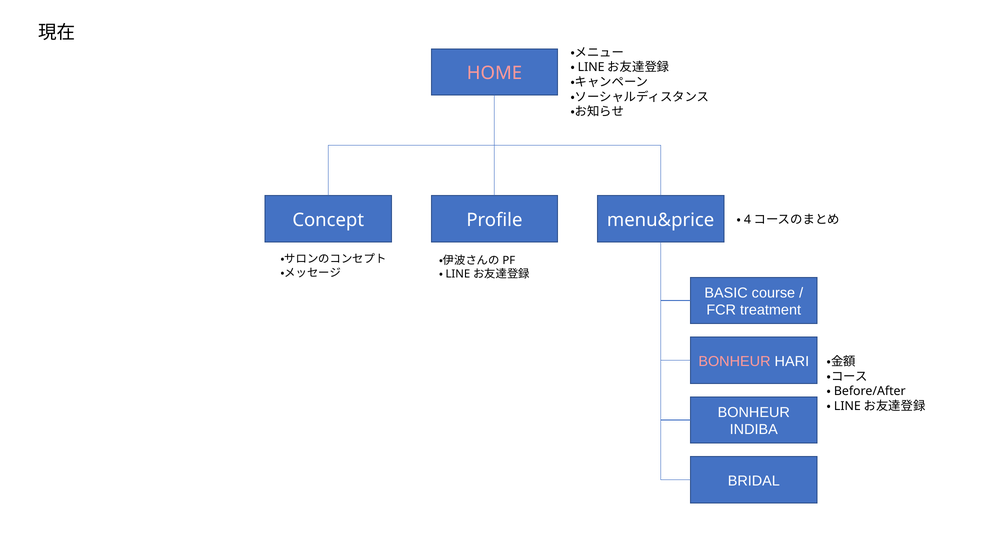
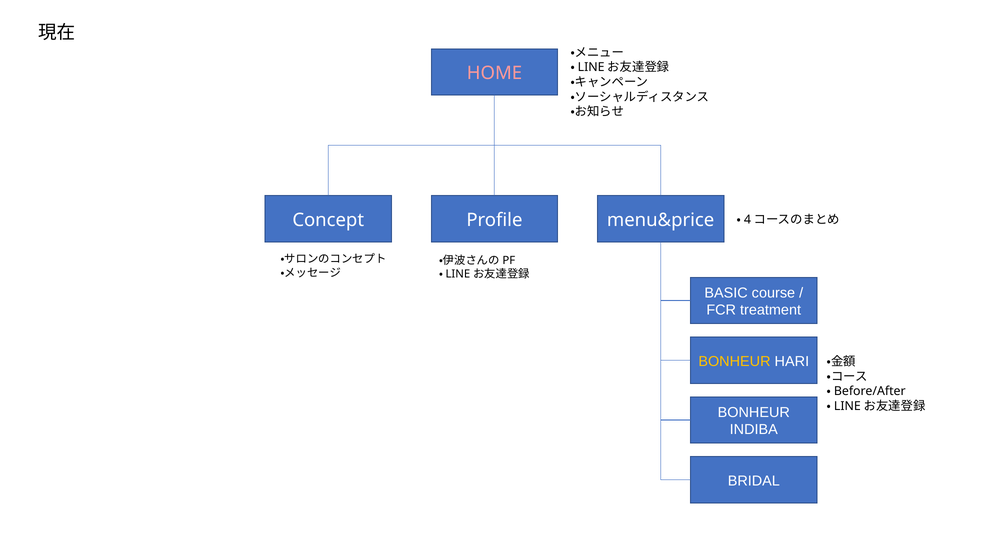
BONHEUR colour: pink -> yellow (734, 361)
